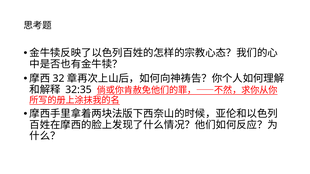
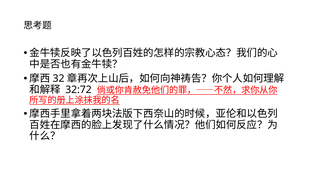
32:35: 32:35 -> 32:72 (78, 90)
